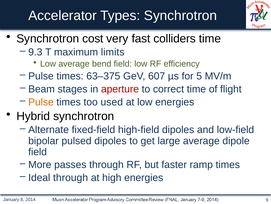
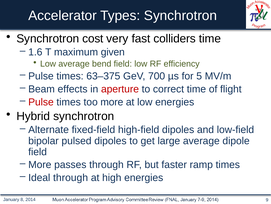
9.3: 9.3 -> 1.6 (35, 52)
limits: limits -> given (113, 52)
607: 607 -> 700 (157, 76)
stages: stages -> effects (73, 89)
Pulse colour: orange -> red (41, 102)
too used: used -> more (112, 102)
